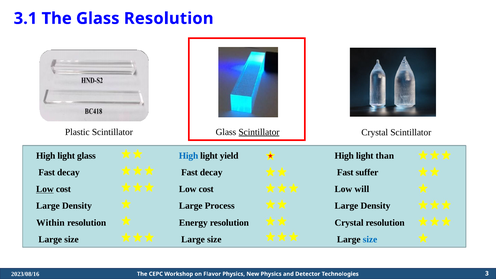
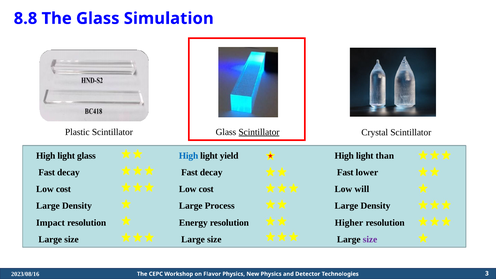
3.1: 3.1 -> 8.8 (26, 18)
Glass Resolution: Resolution -> Simulation (169, 18)
suffer: suffer -> lower (367, 172)
Low underline: present -> none (45, 189)
Within: Within -> Impact (50, 223)
Crystal: Crystal -> Higher (349, 223)
size colour: blue -> purple (370, 239)
